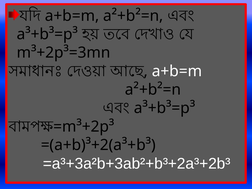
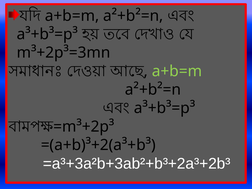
a+b=m colour: white -> light green (177, 71)
